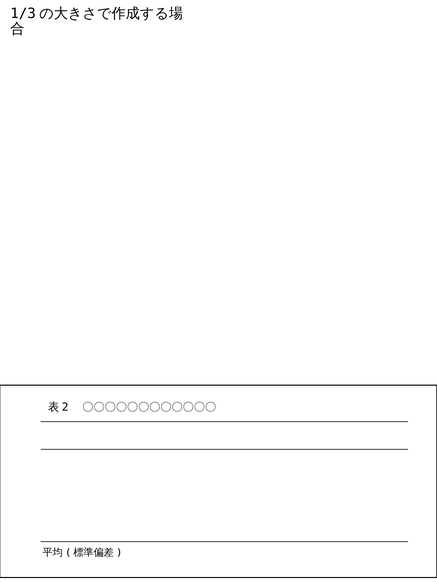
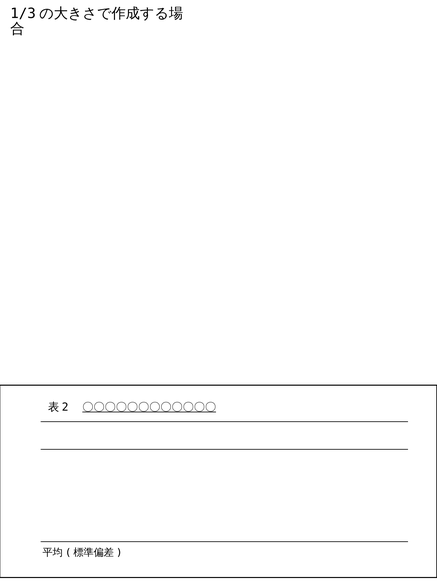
〇〇〇〇〇〇〇〇〇〇〇〇 underline: none -> present (149, 407)
